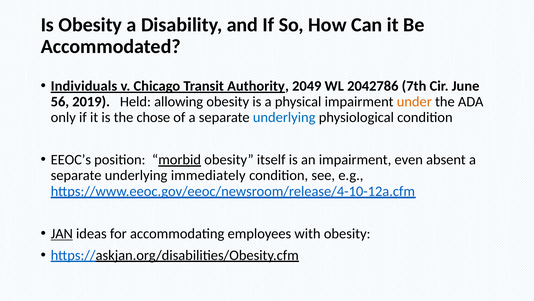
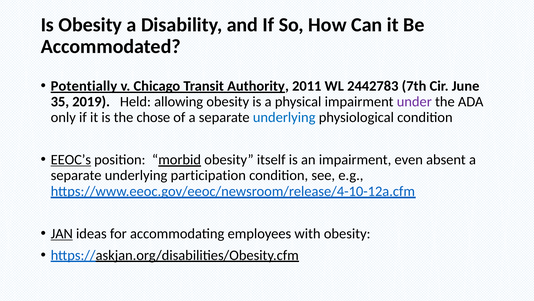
Individuals: Individuals -> Potentially (84, 86)
2049: 2049 -> 2011 (307, 86)
2042786: 2042786 -> 2442783 (373, 86)
56: 56 -> 35 (60, 101)
under colour: orange -> purple (414, 101)
EEOC’s underline: none -> present (71, 159)
immediately: immediately -> participation (208, 175)
